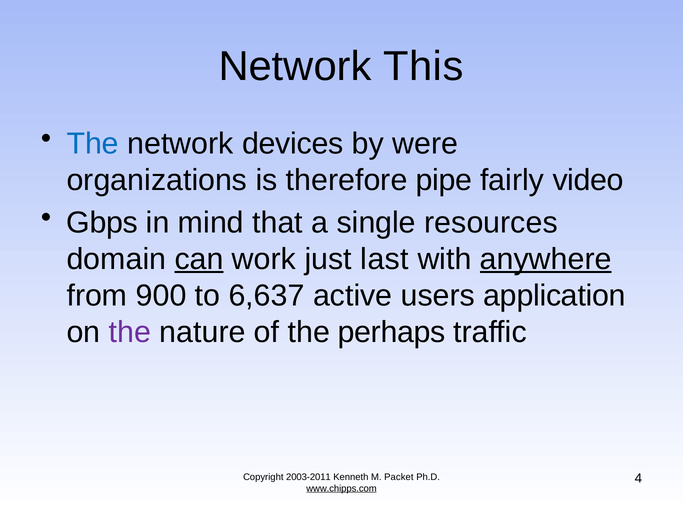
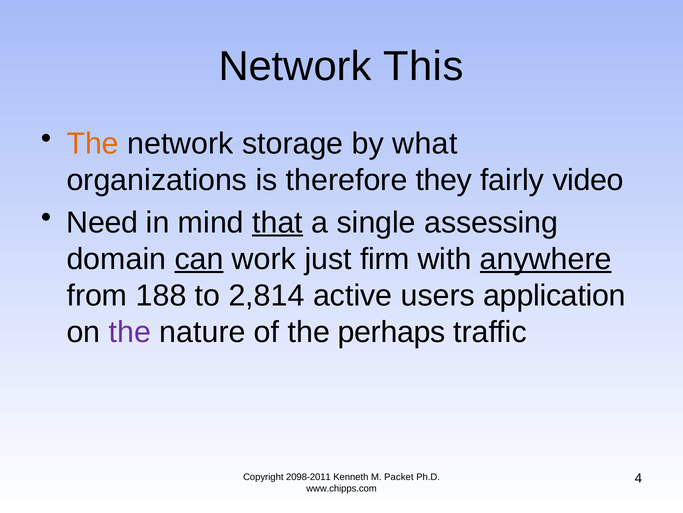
The colour: blue -> orange (93, 143)
devices: devices -> storage (293, 143)
were: were -> what (425, 143)
pipe: pipe -> they (444, 180)
Gbps: Gbps -> Need (102, 222)
that underline: none -> present (278, 222)
resources: resources -> assessing (491, 222)
last: last -> firm (385, 259)
900: 900 -> 188 (161, 295)
6,637: 6,637 -> 2,814 (267, 295)
2003-2011: 2003-2011 -> 2098-2011 (308, 476)
www.chipps.com underline: present -> none (342, 488)
